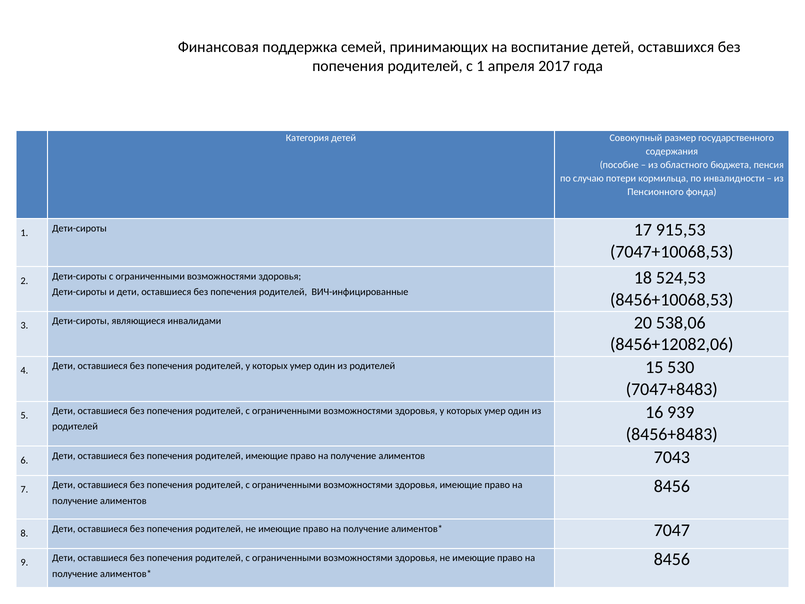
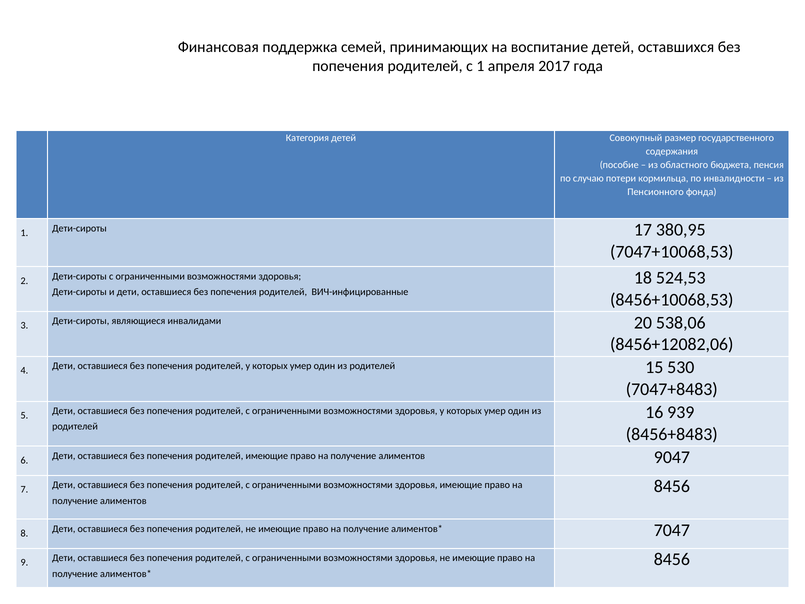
915,53: 915,53 -> 380,95 (681, 230)
7043: 7043 -> 9047 (672, 457)
